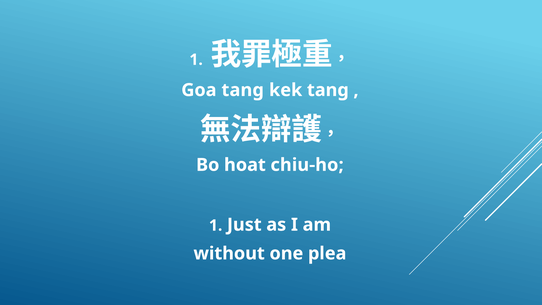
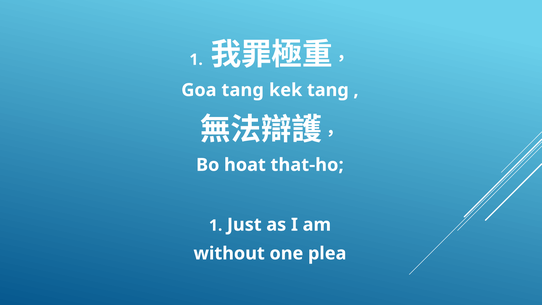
chiu-ho: chiu-ho -> that-ho (307, 165)
